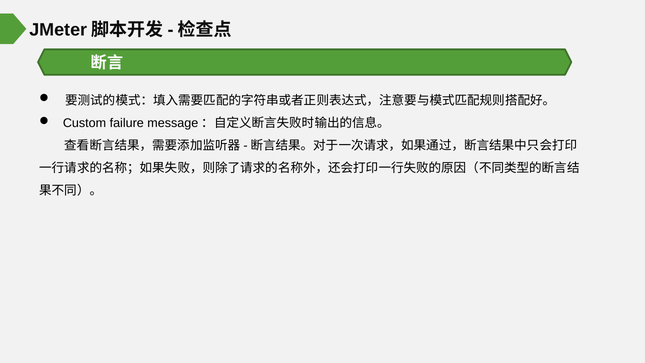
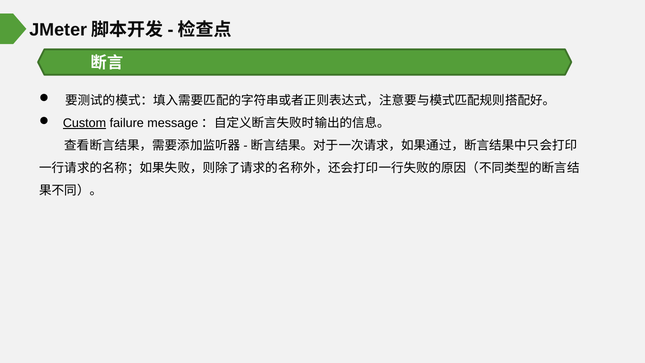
Custom underline: none -> present (85, 123)
